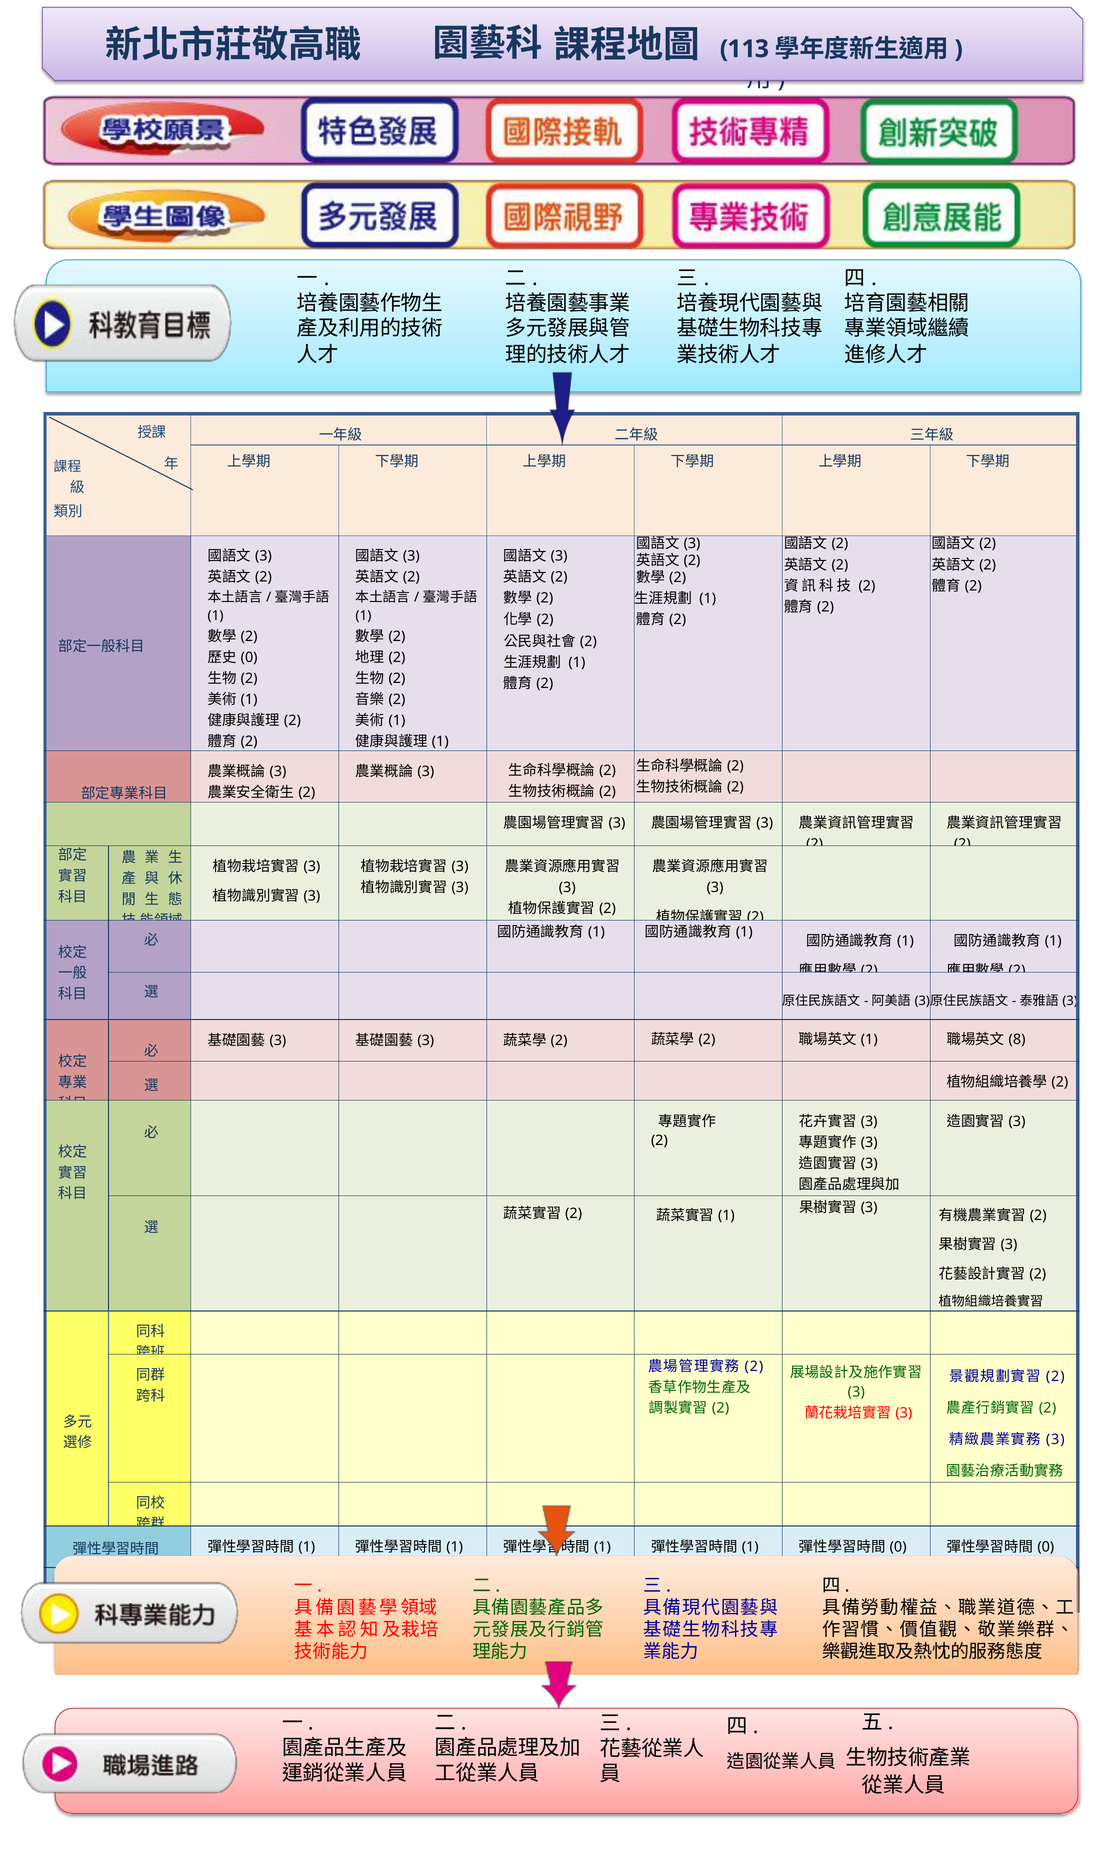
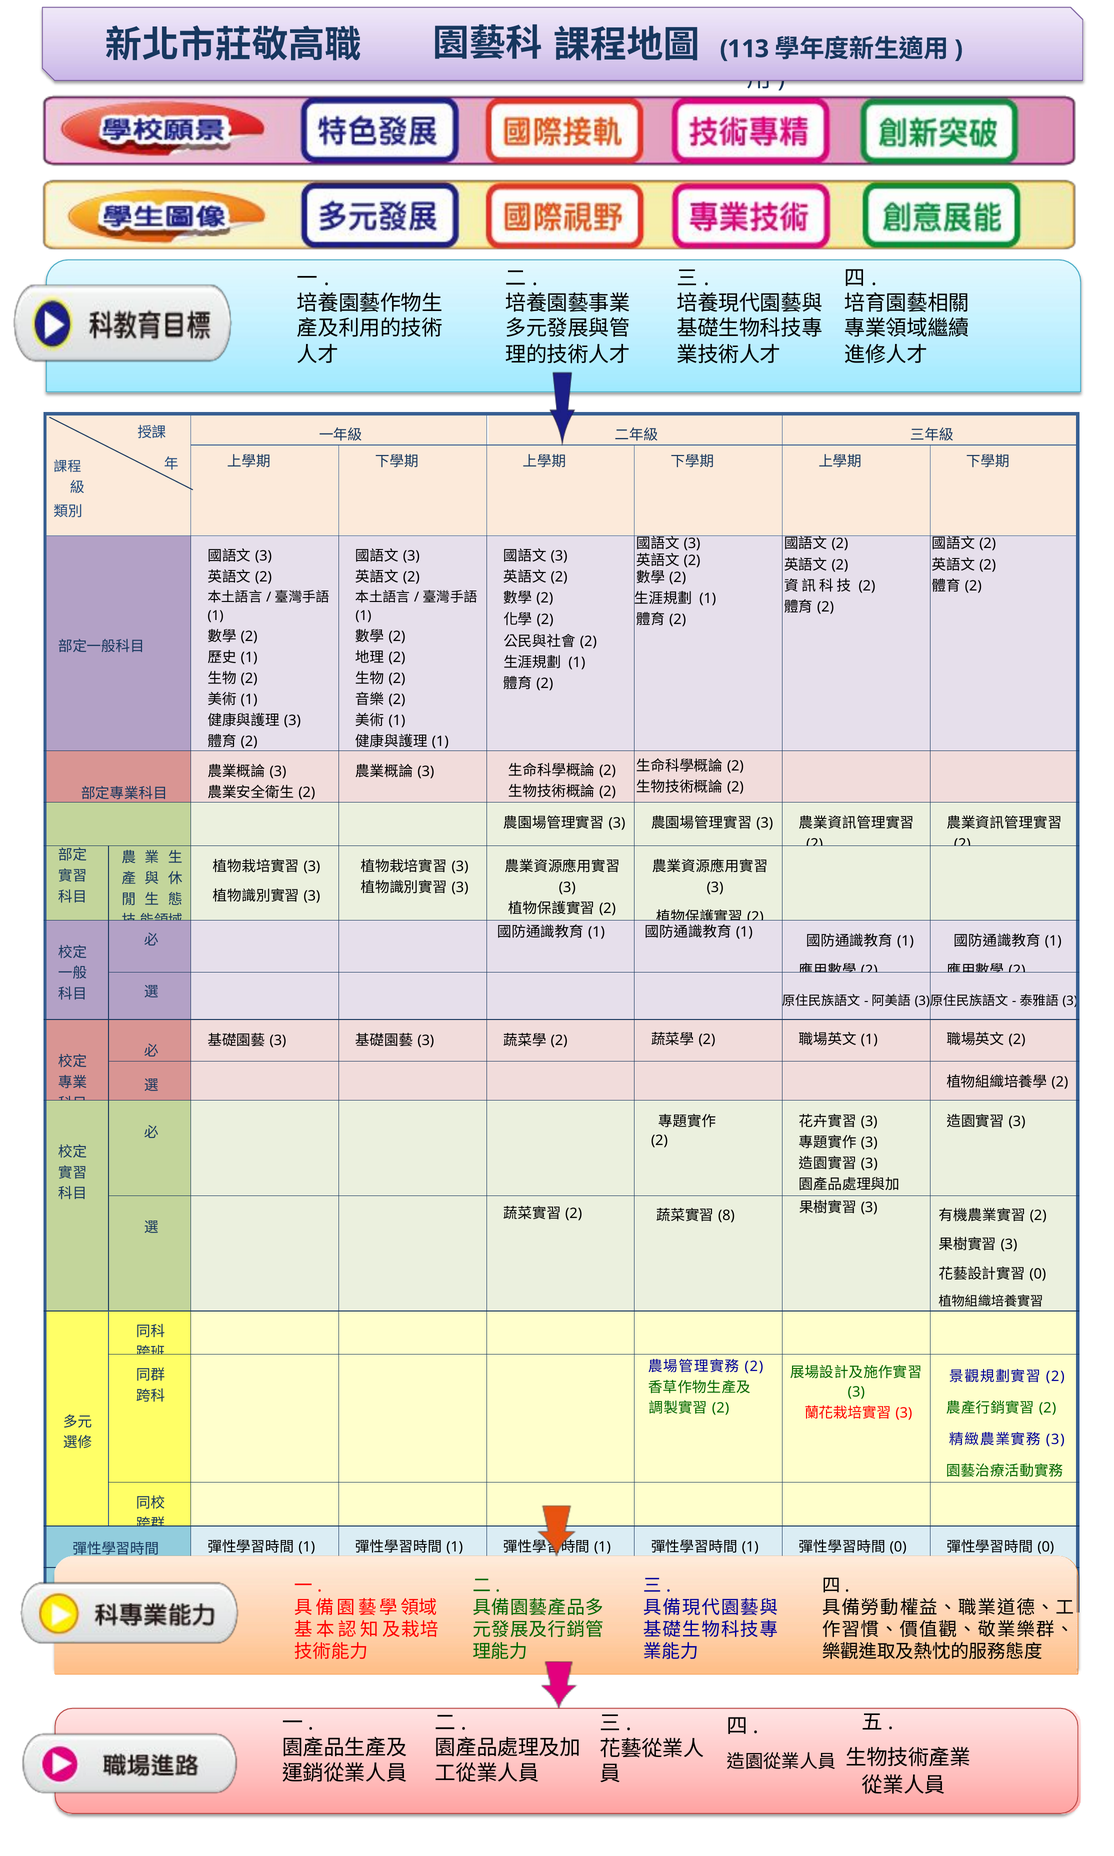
0: 0 -> 1 (249, 657)
2: 2 -> 3 (292, 721)
8: 8 -> 2 (1017, 1040)
1: 1 -> 8 (726, 1216)
2: 2 -> 0 (1038, 1274)
